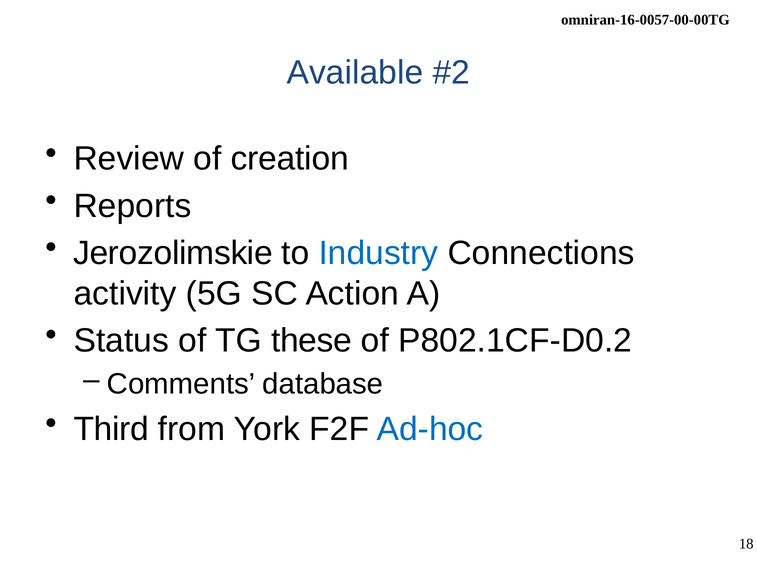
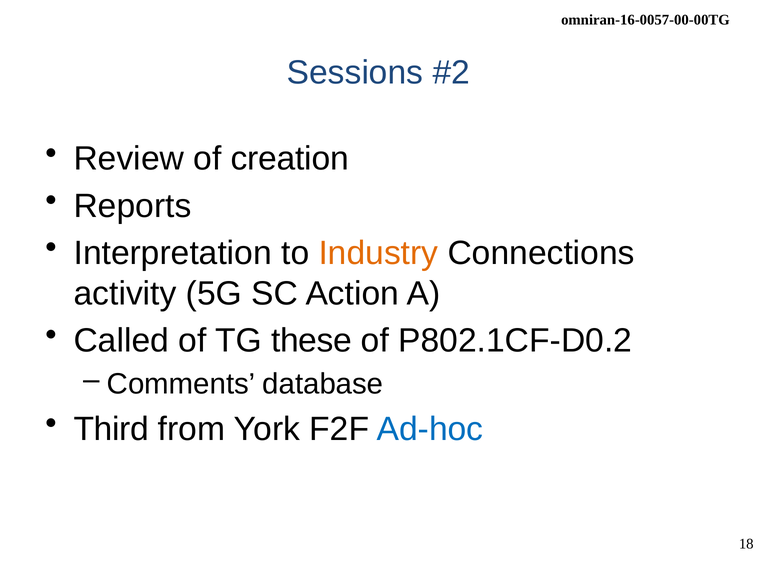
Available: Available -> Sessions (355, 72)
Jerozolimskie: Jerozolimskie -> Interpretation (173, 253)
Industry colour: blue -> orange (378, 253)
Status: Status -> Called (121, 341)
